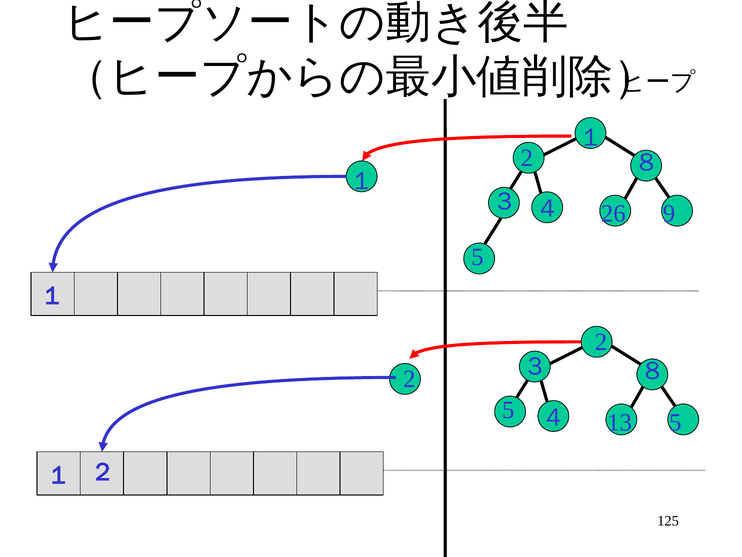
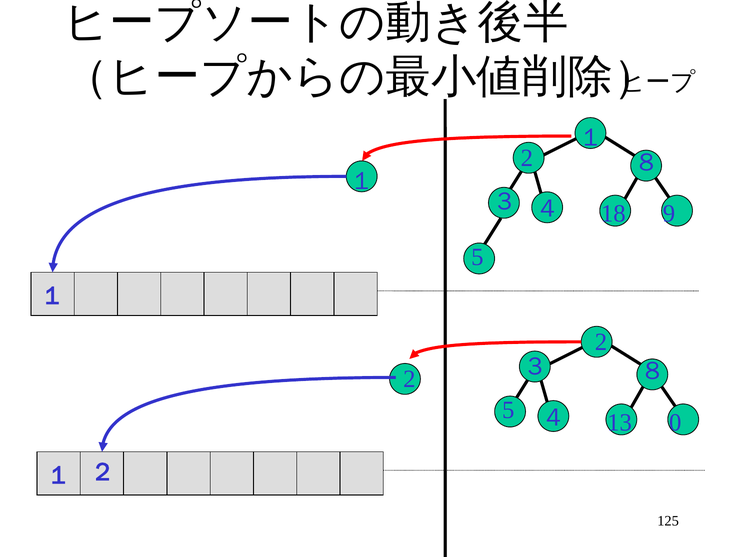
26: 26 -> 18 (613, 214)
13 5: 5 -> 0 (675, 422)
